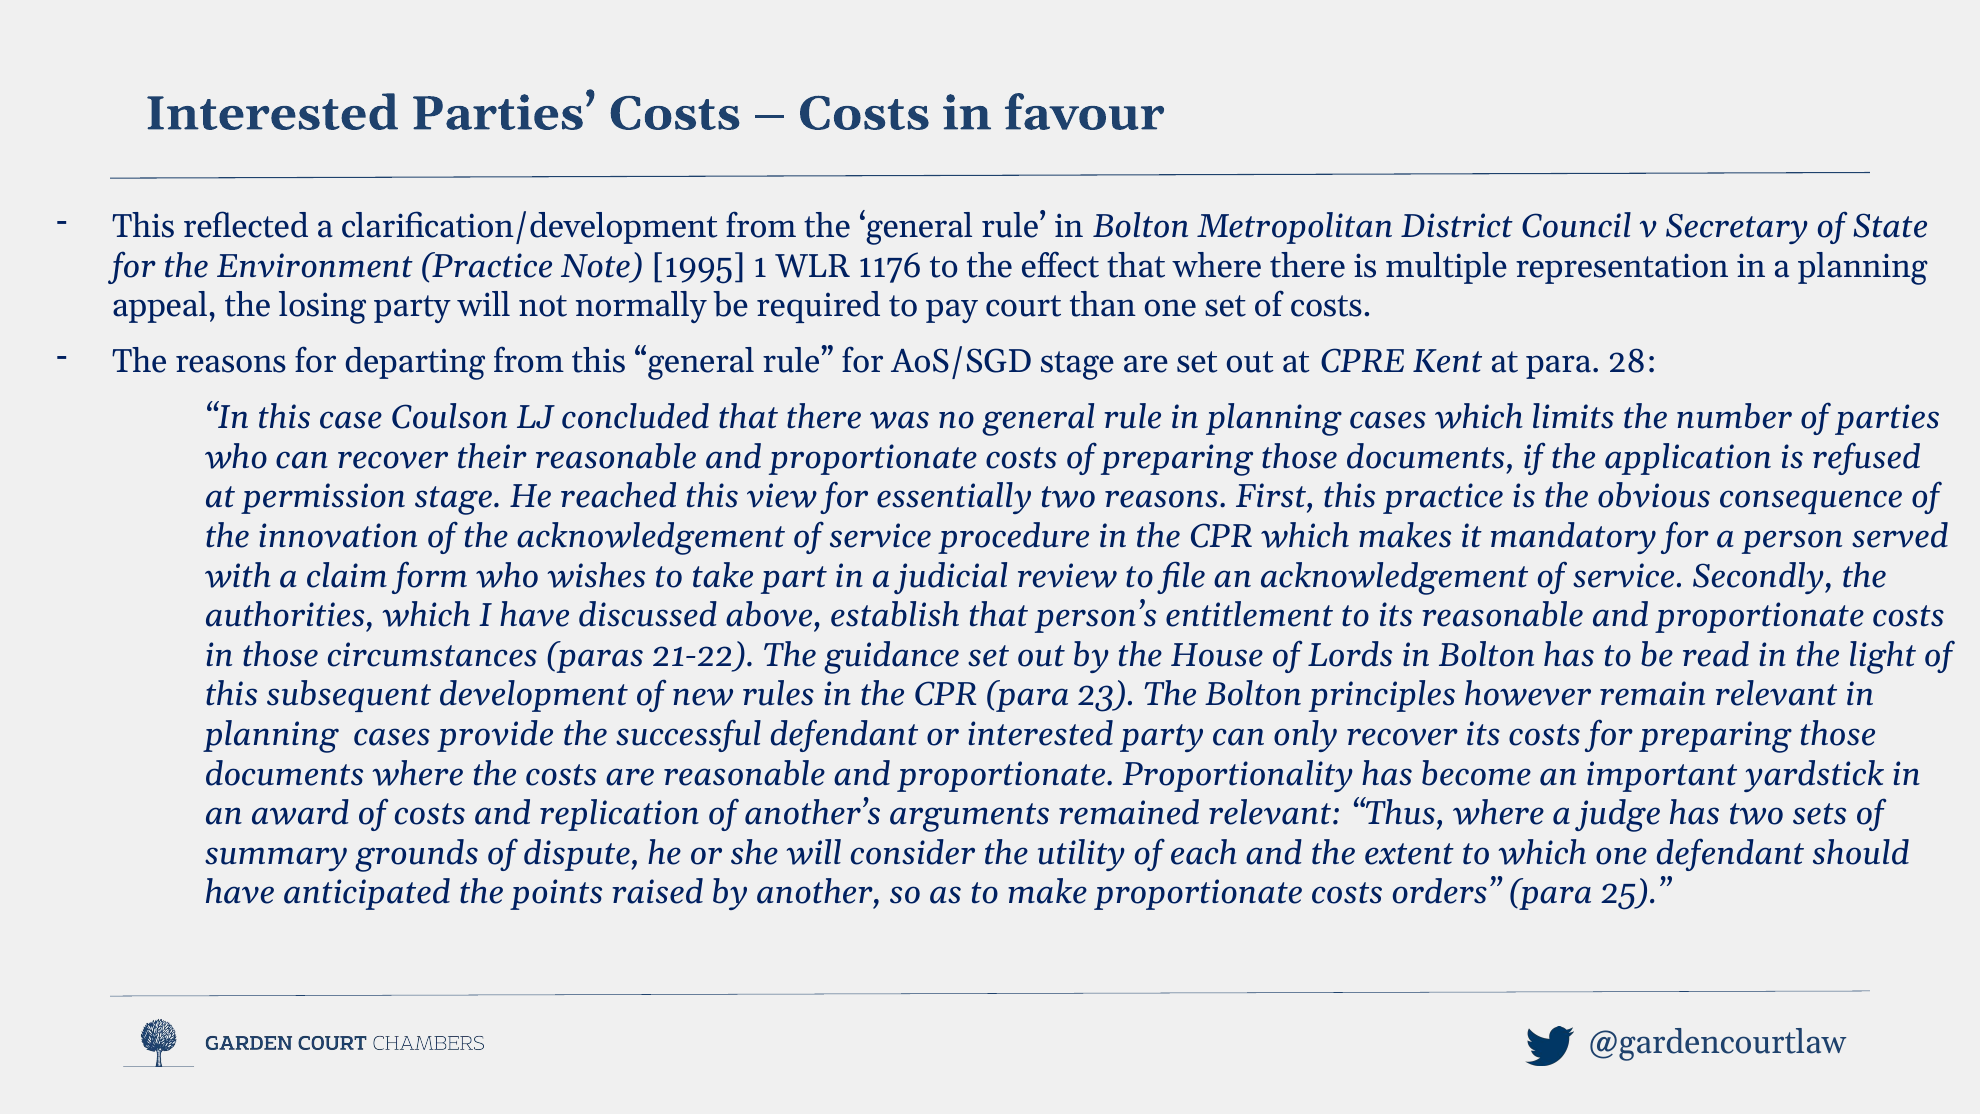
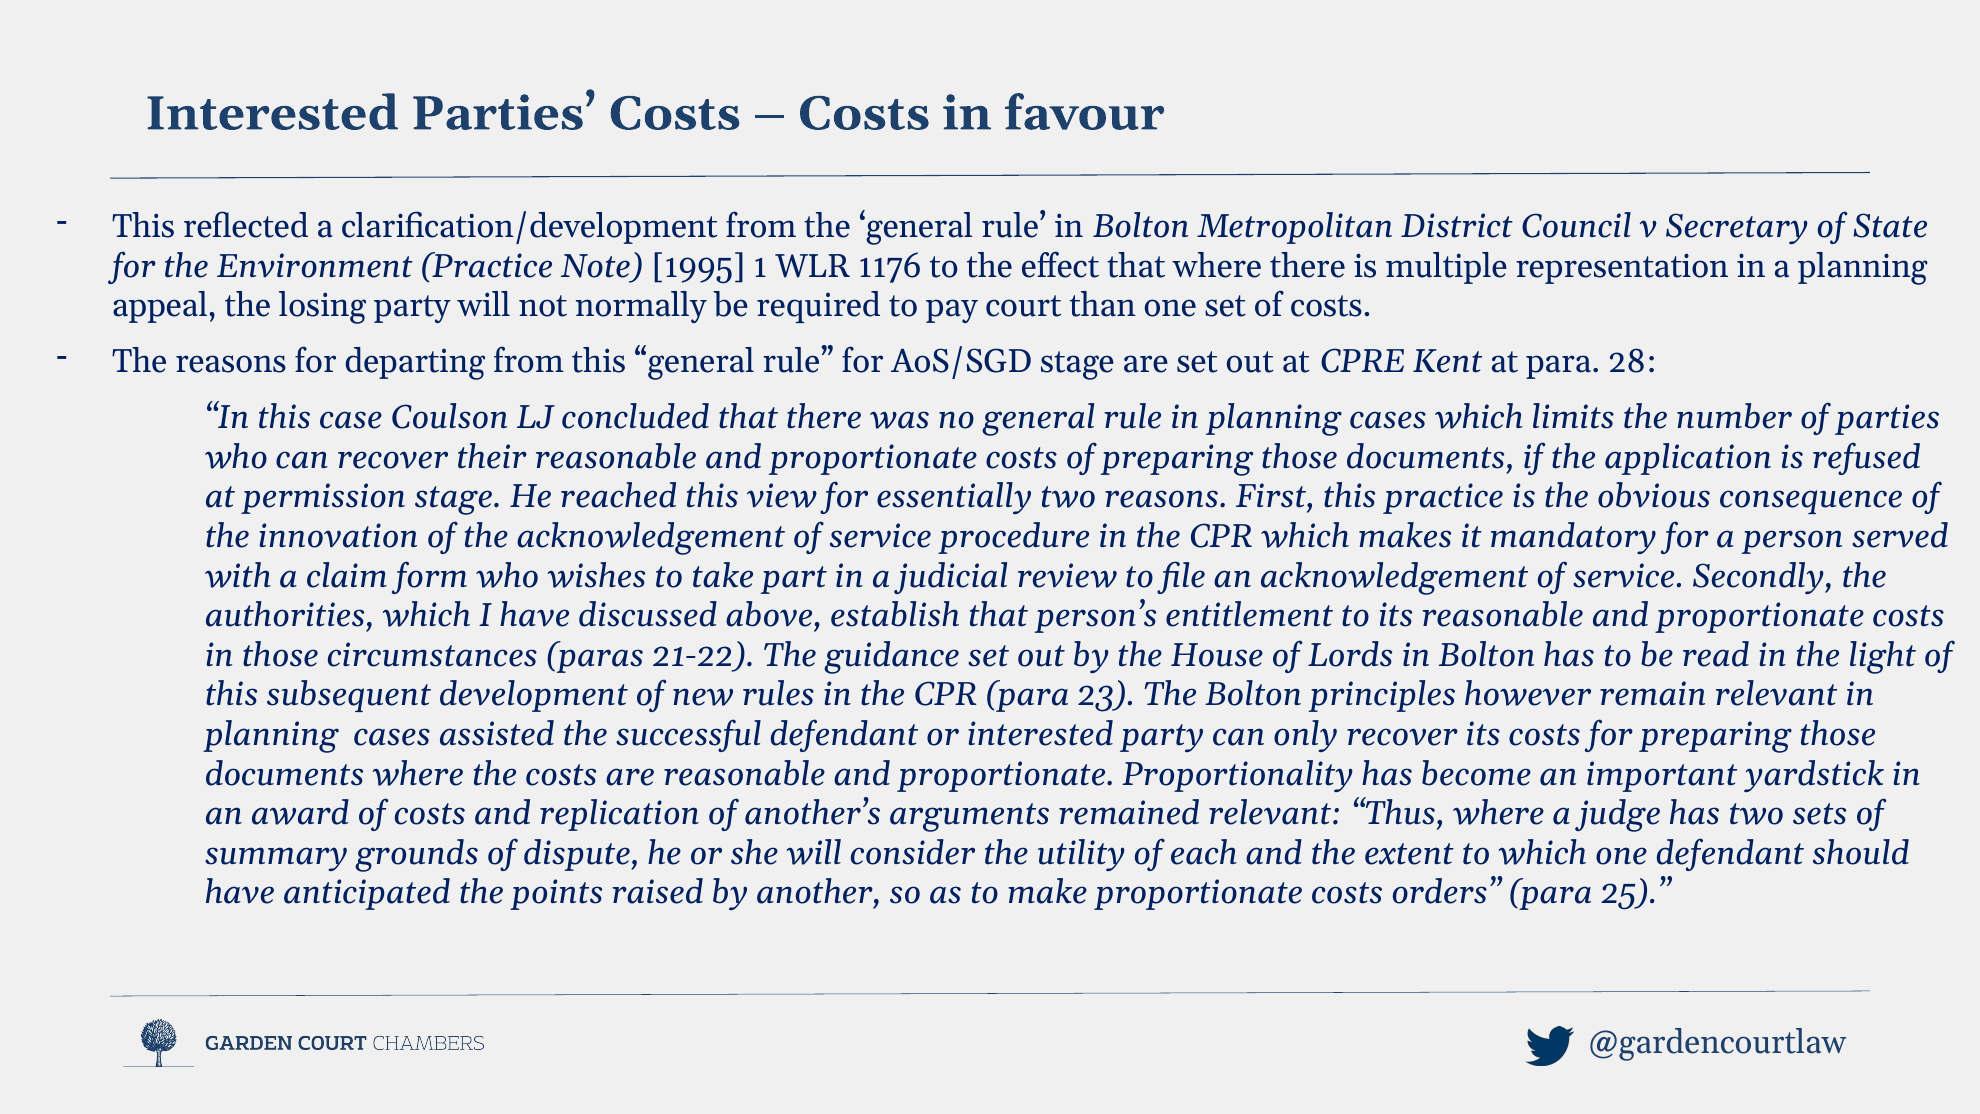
provide: provide -> assisted (497, 734)
